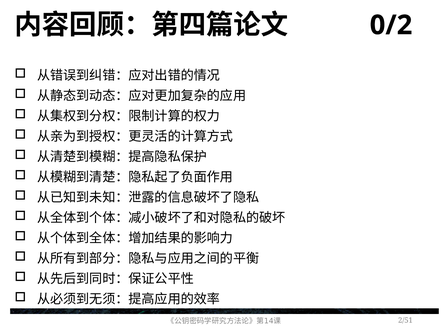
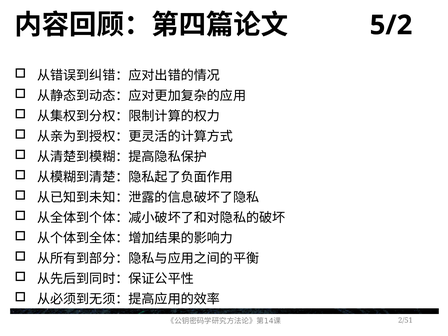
0/2: 0/2 -> 5/2 (391, 25)
